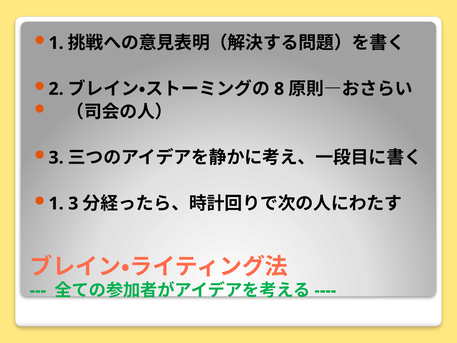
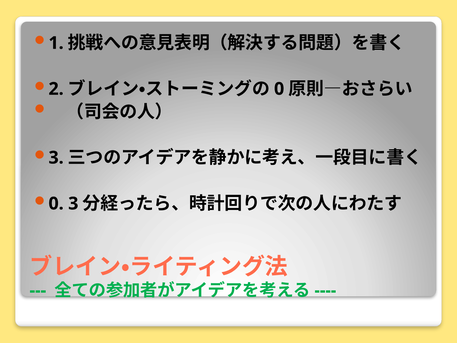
8: 8 -> 0 (279, 89)
1: 1 -> 0 (56, 203)
